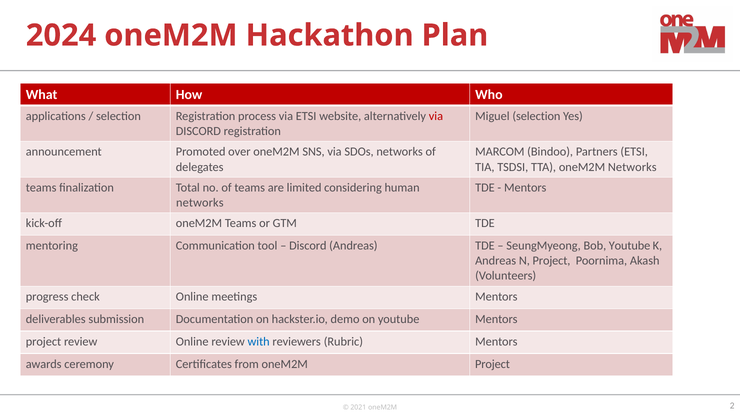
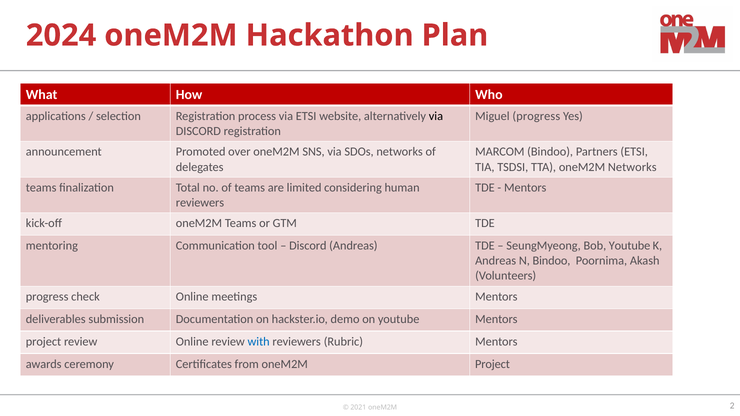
via colour: red -> black (436, 116)
Miguel selection: selection -> progress (536, 116)
networks: networks -> reviewers (200, 203)
N Project: Project -> Bindoo (551, 261)
